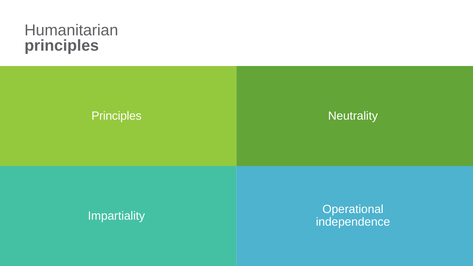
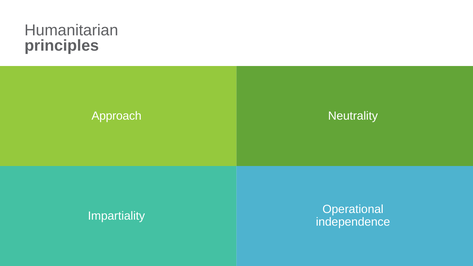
Principles: Principles -> Approach (117, 116)
